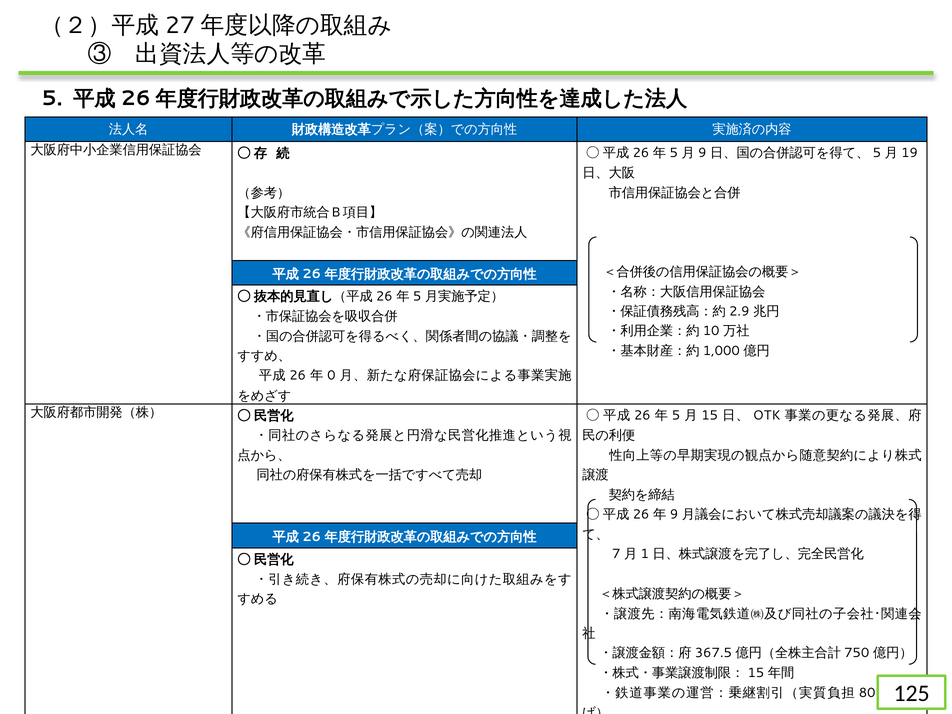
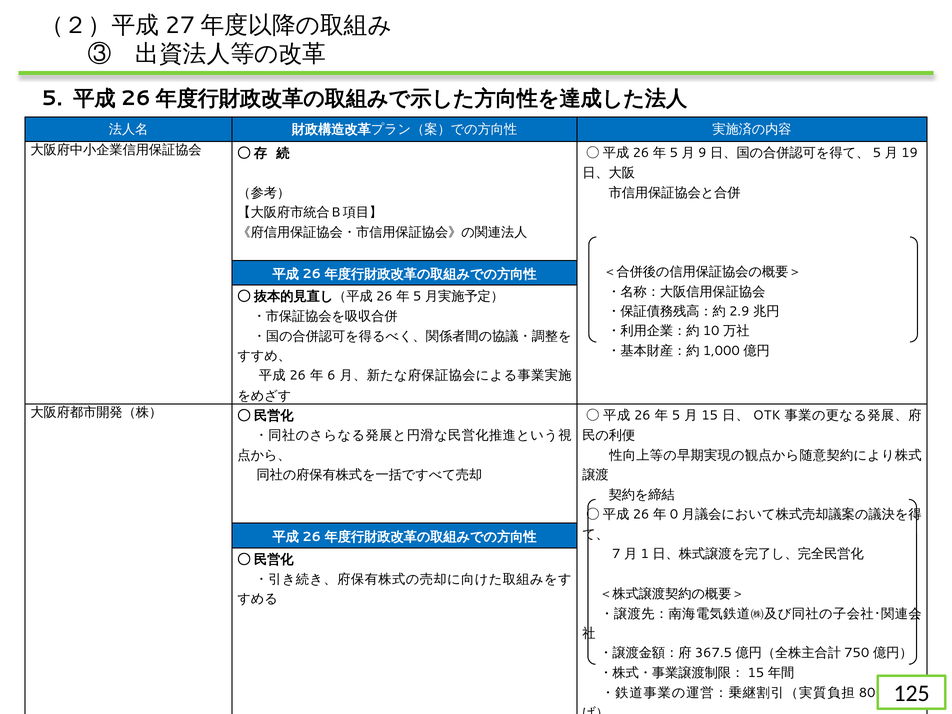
0: 0 -> 6 (331, 375)
9: 9 -> 0 (674, 514)
